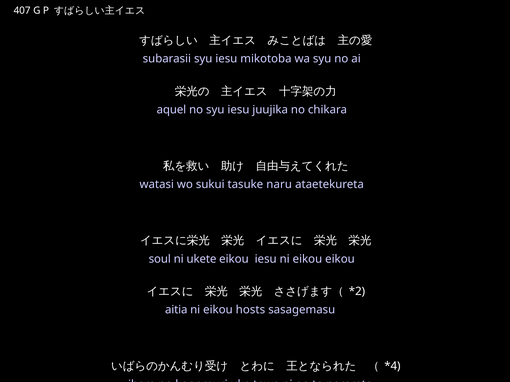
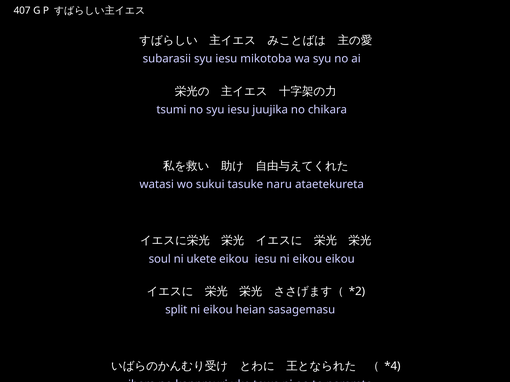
aquel: aquel -> tsumi (171, 110)
aitia: aitia -> split (176, 310)
hosts: hosts -> heian (251, 310)
